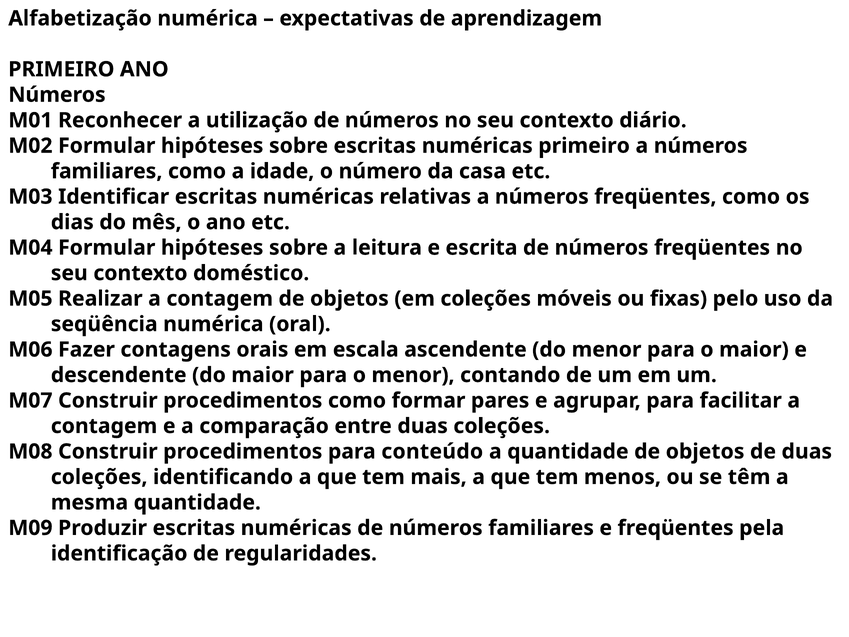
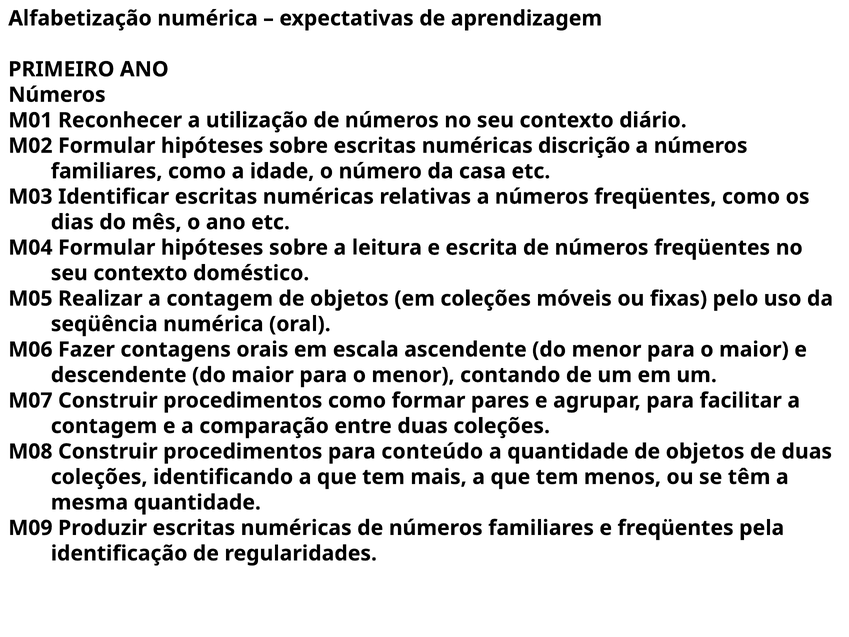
numéricas primeiro: primeiro -> discrição (584, 146)
